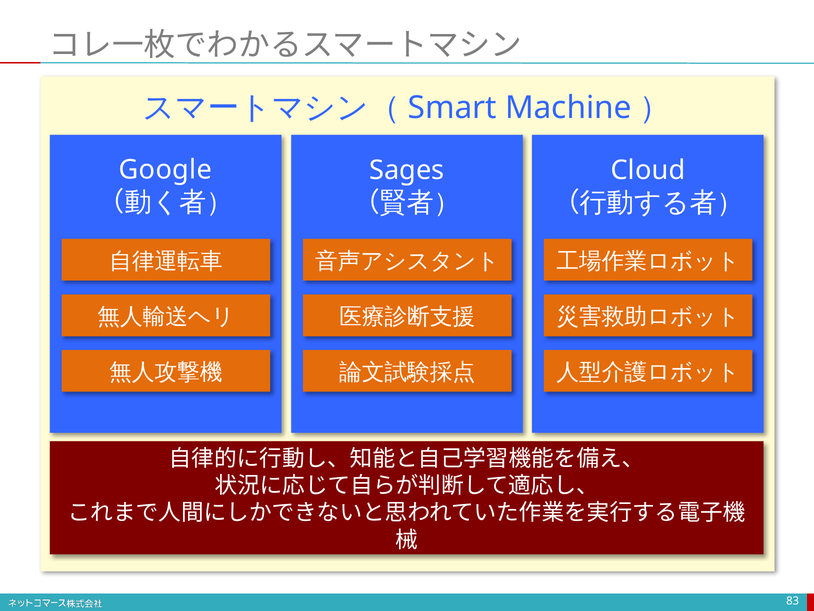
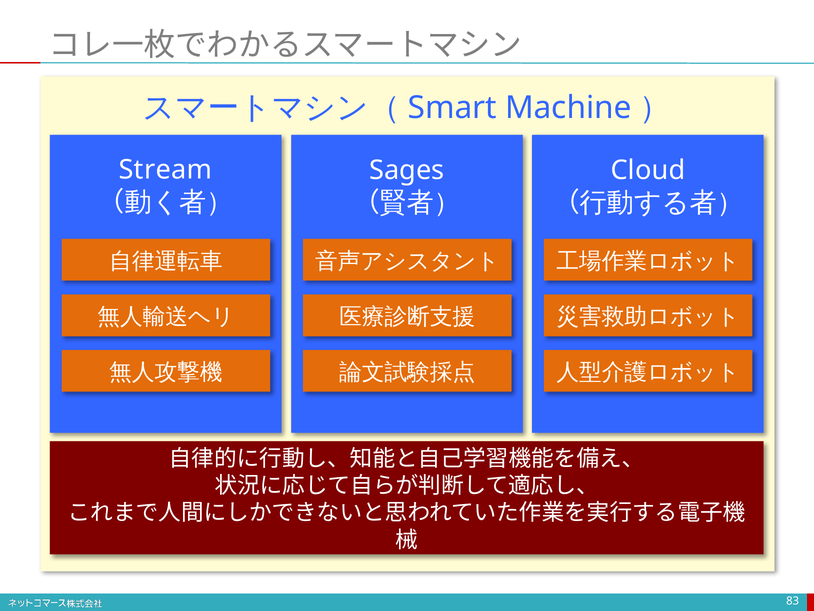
Google: Google -> Stream (165, 170)
